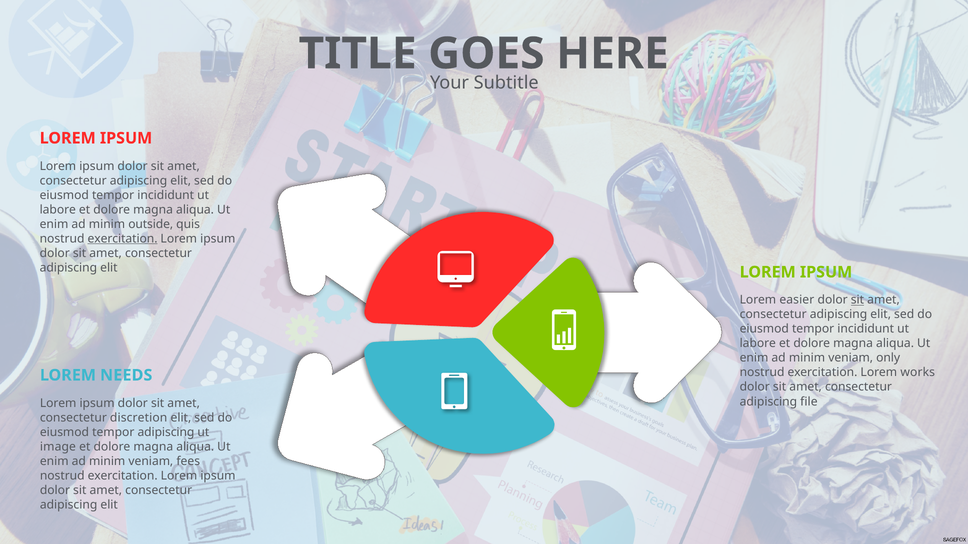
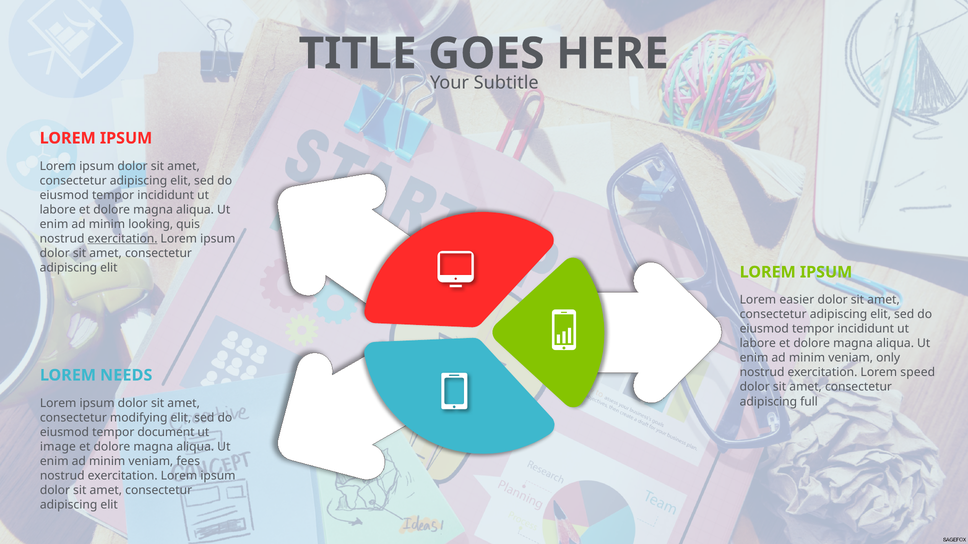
outside: outside -> looking (151, 224)
sit underline: present -> none (857, 300)
works: works -> speed (918, 373)
file: file -> full (809, 402)
discretion: discretion -> modifying (139, 418)
tempor adipiscing: adipiscing -> document (166, 432)
